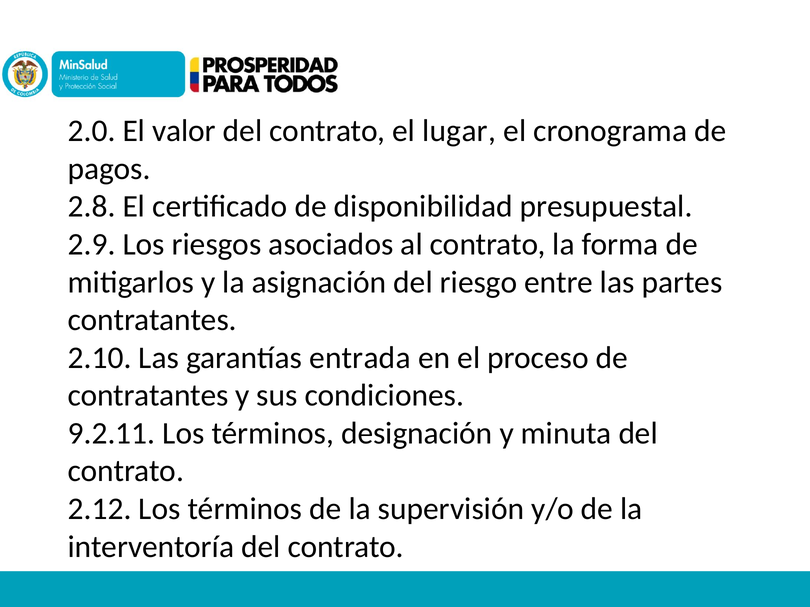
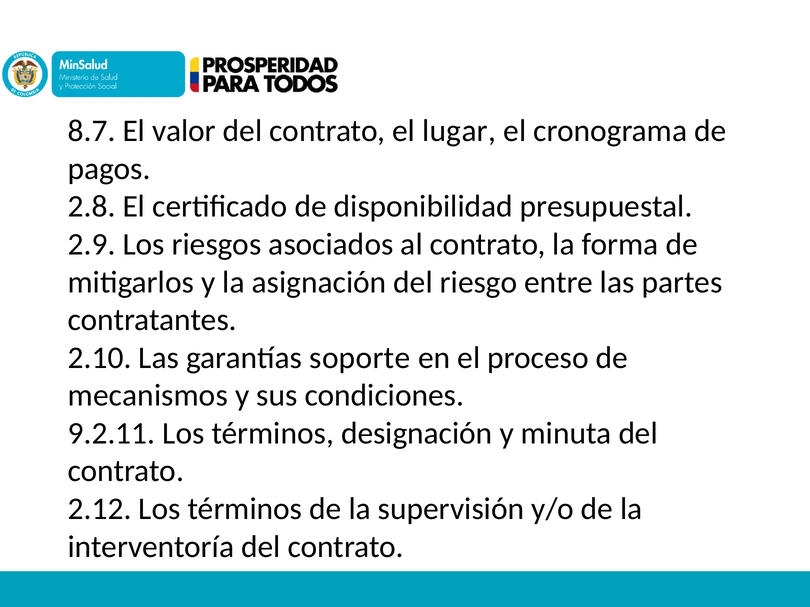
2.0: 2.0 -> 8.7 (92, 131)
entrada: entrada -> soporte (360, 358)
contratantes: contratantes -> mecanismos (148, 396)
